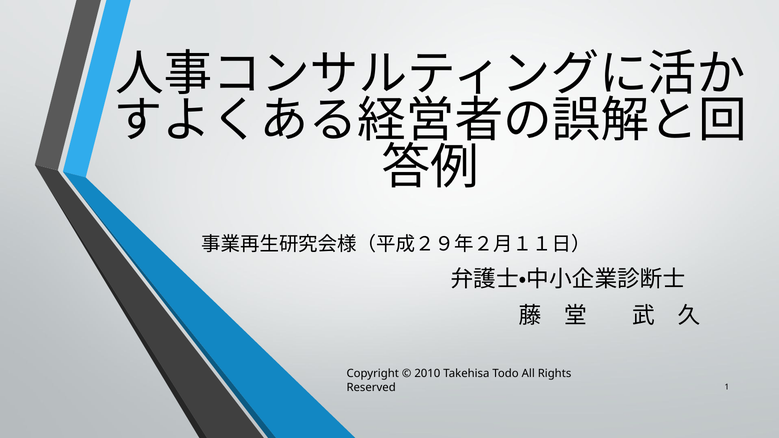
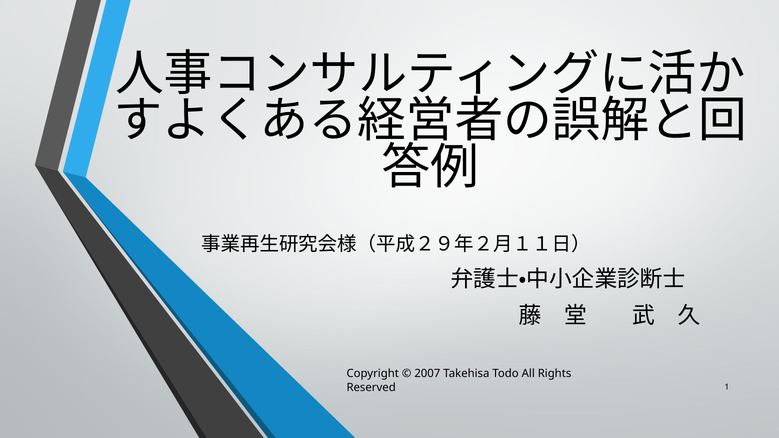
2010: 2010 -> 2007 (427, 374)
